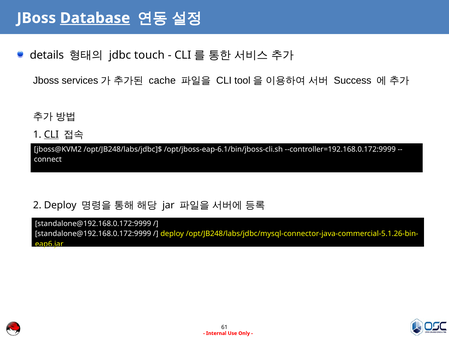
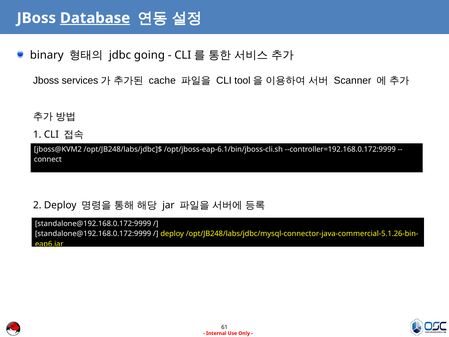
details: details -> binary (47, 55)
touch: touch -> going (149, 55)
Success: Success -> Scanner (353, 81)
CLI underline: present -> none (51, 134)
